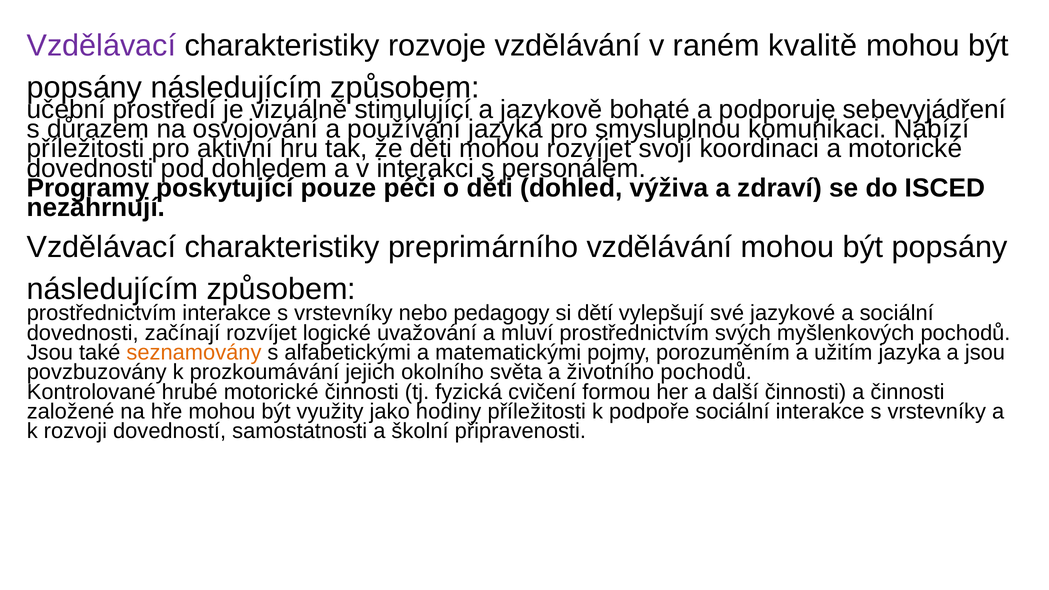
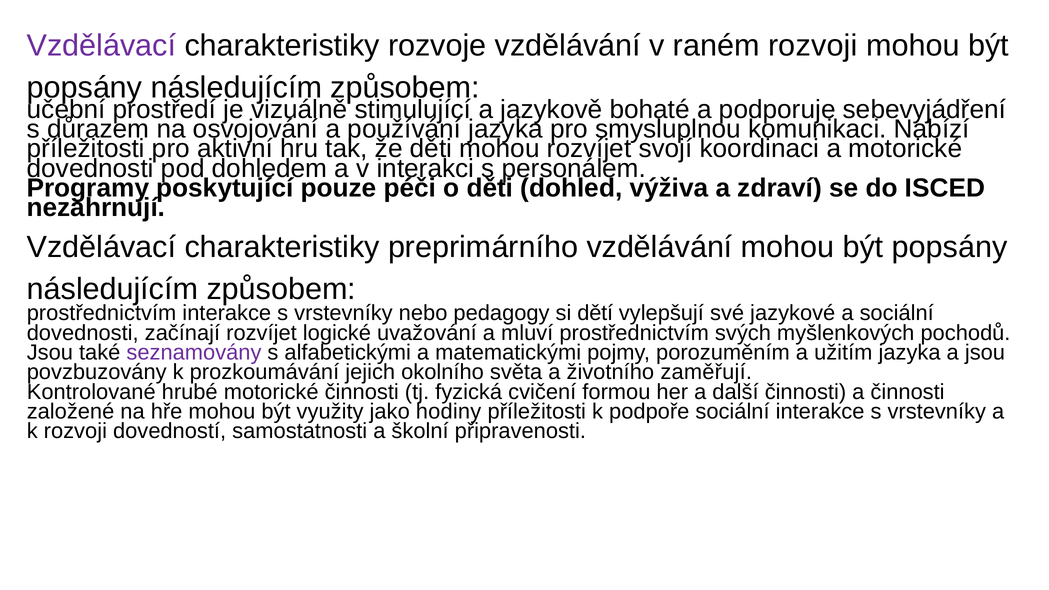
raném kvalitě: kvalitě -> rozvoji (813, 46)
seznamovány colour: orange -> purple (194, 353)
životního pochodů: pochodů -> zaměřují (706, 372)
